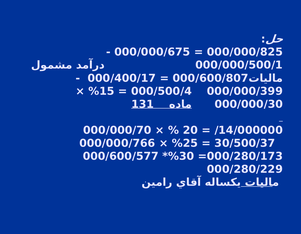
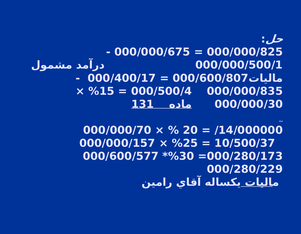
000/000/399: 000/000/399 -> 000/000/835 (245, 91)
000/000/766: 000/000/766 -> 000/000/157 (117, 144)
30/500/37: 30/500/37 -> 10/500/37 (245, 144)
